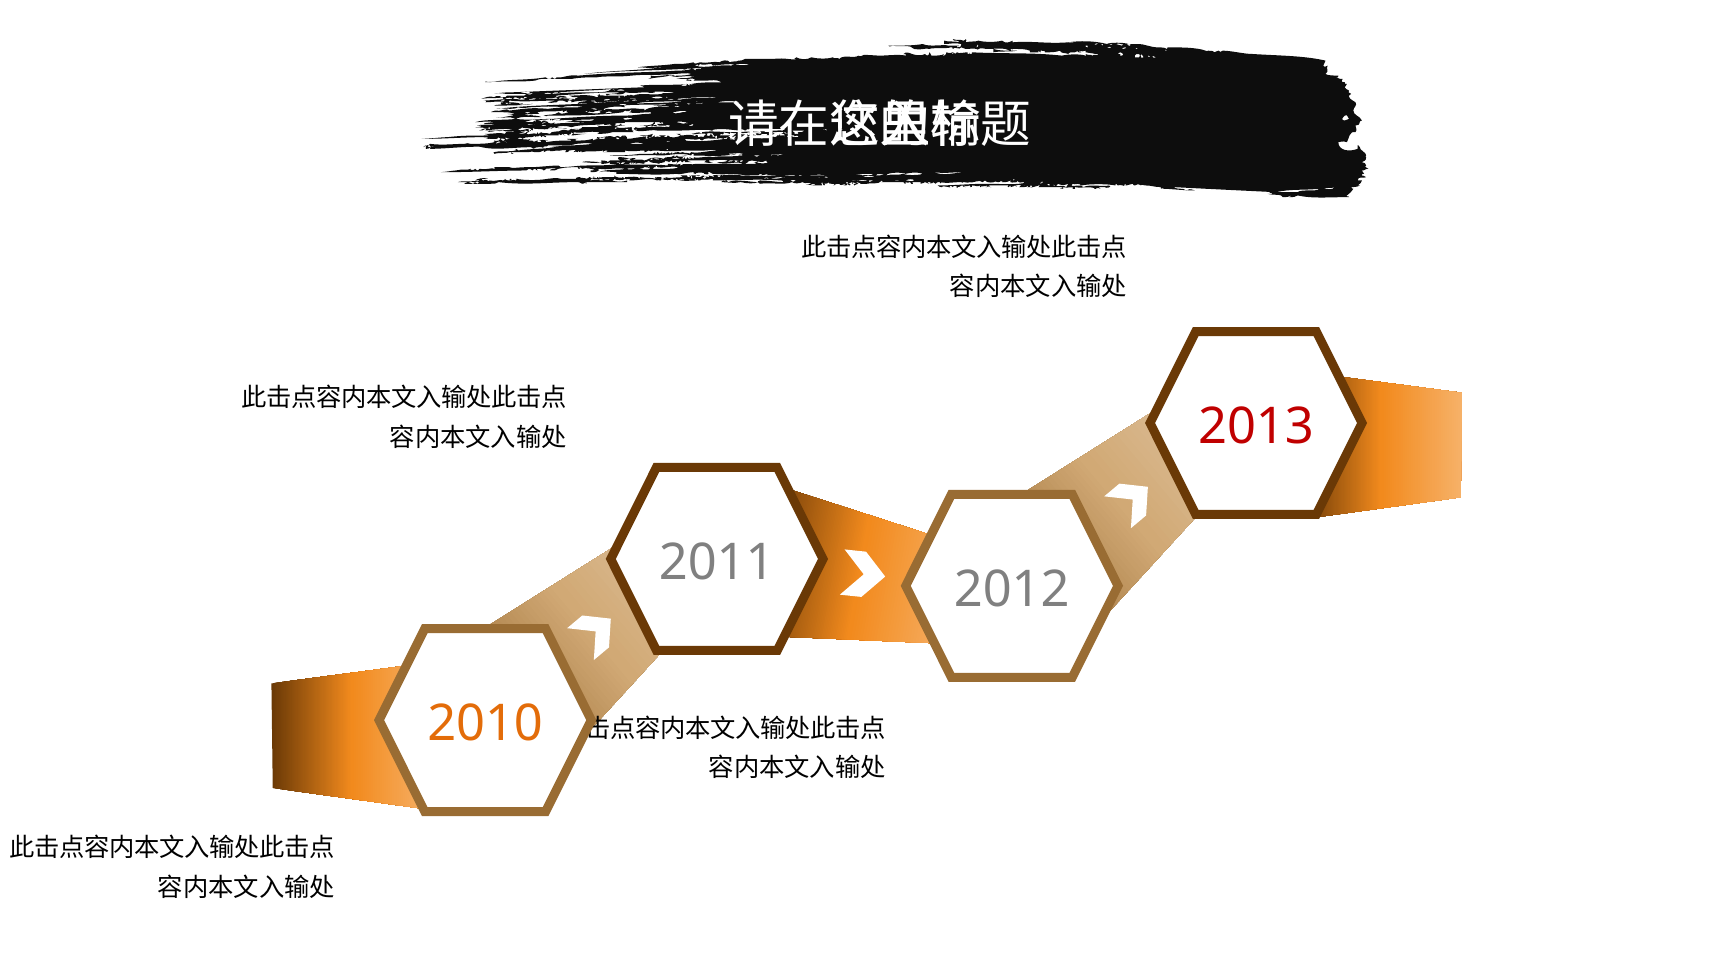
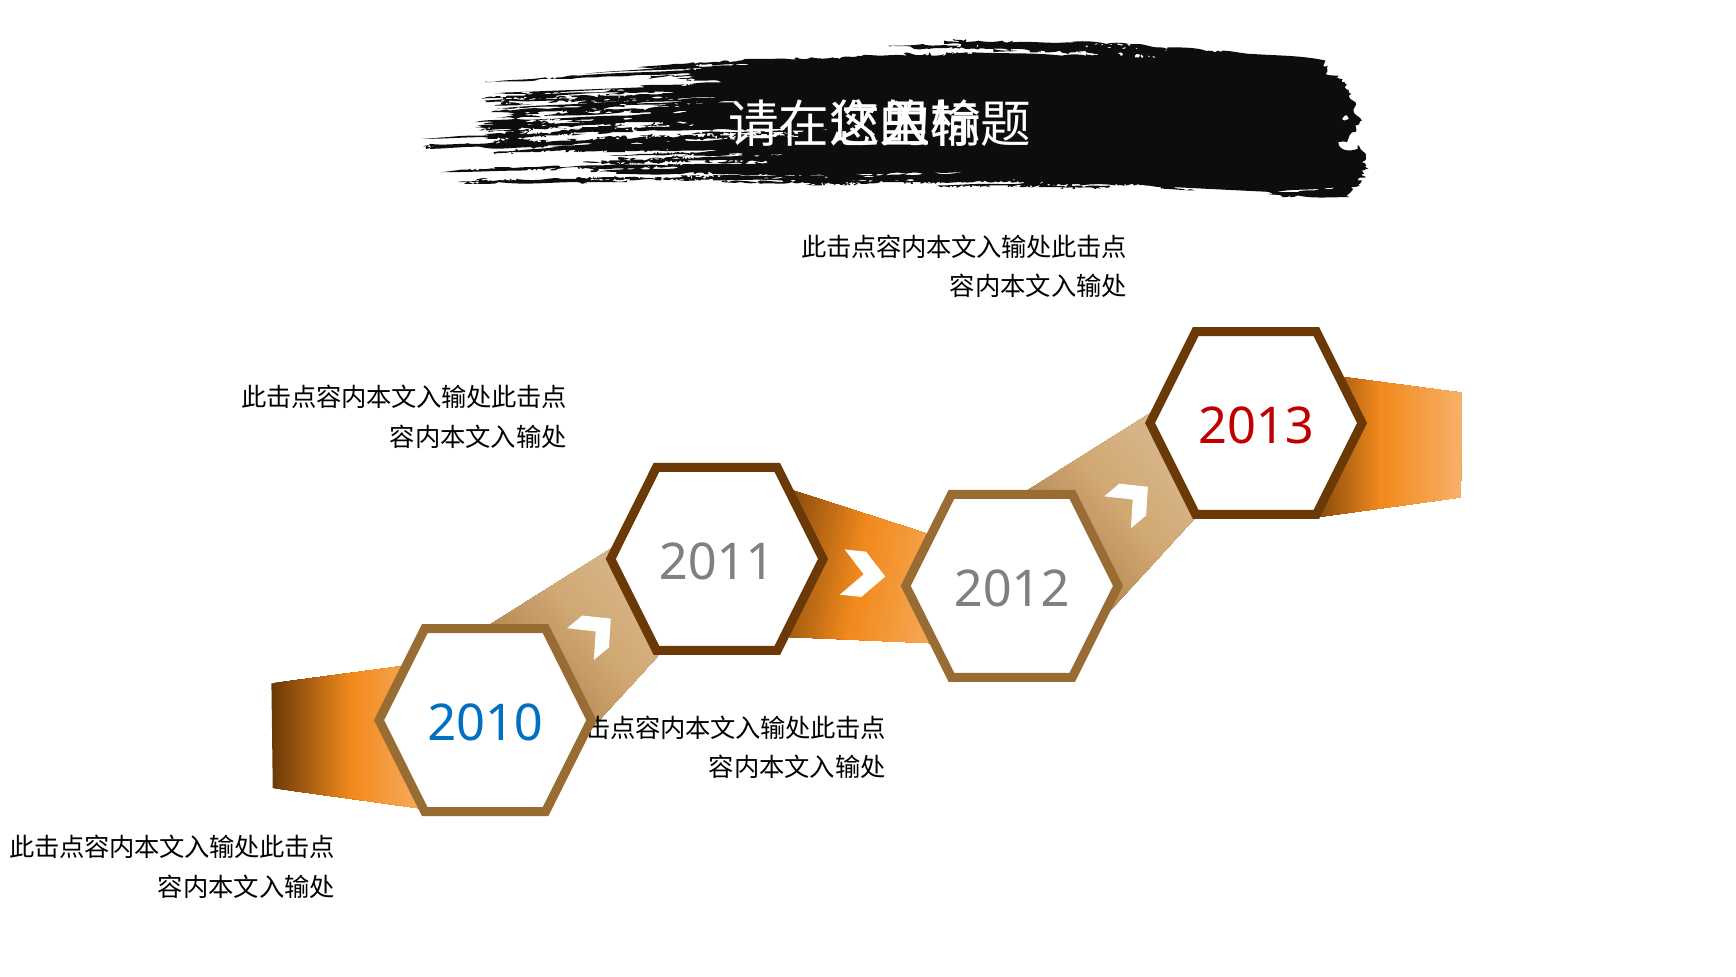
2010 colour: orange -> blue (485, 723)
